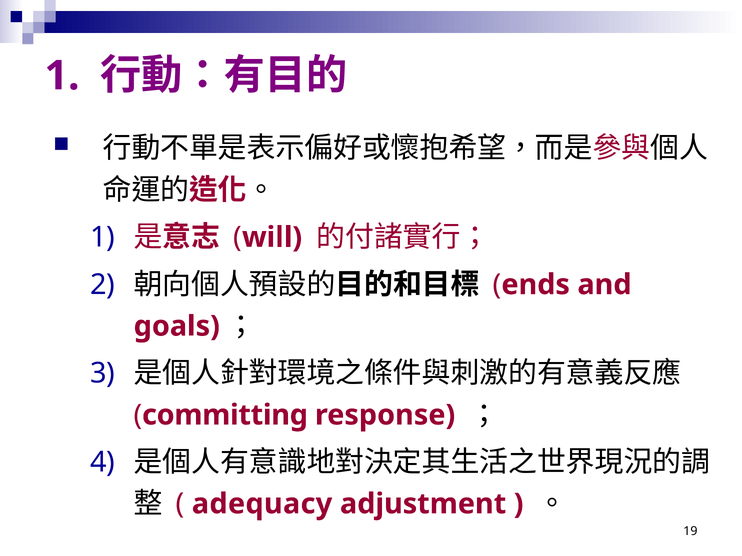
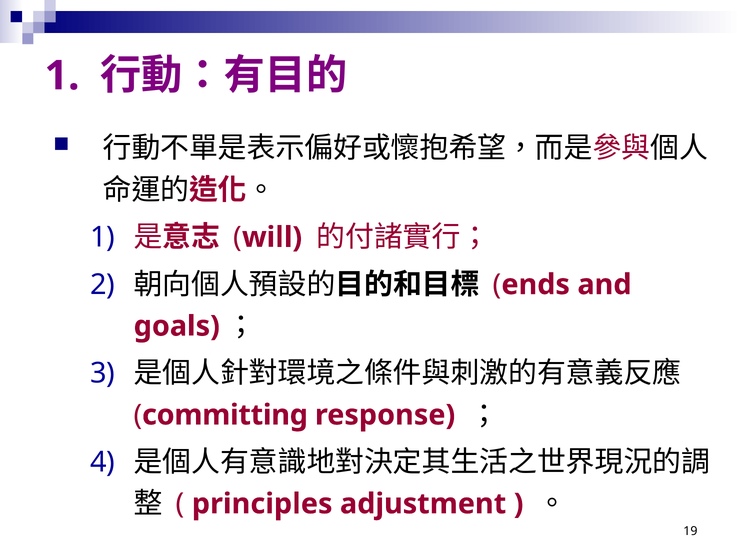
adequacy: adequacy -> principles (262, 504)
